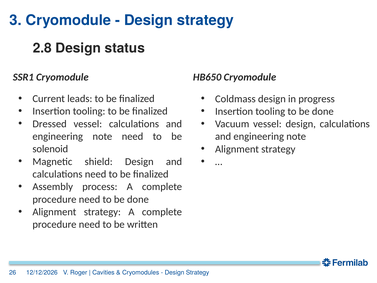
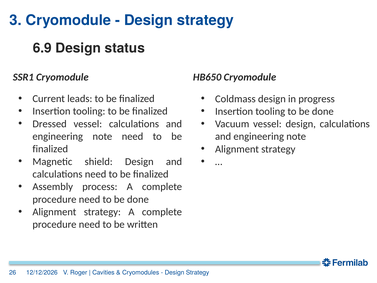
2.8: 2.8 -> 6.9 (42, 48)
solenoid: solenoid -> finalized (50, 149)
